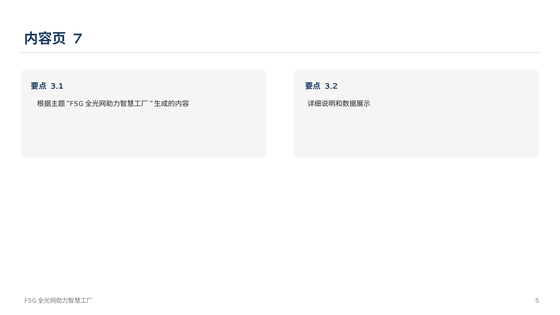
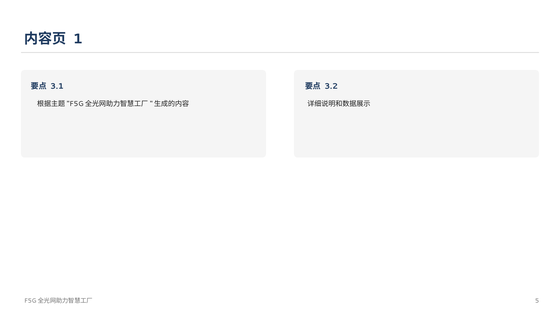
7: 7 -> 1 (78, 39)
